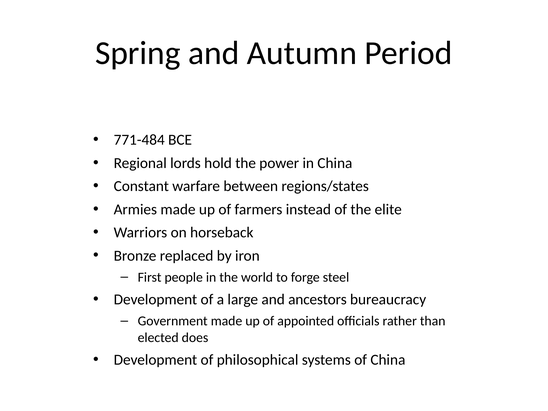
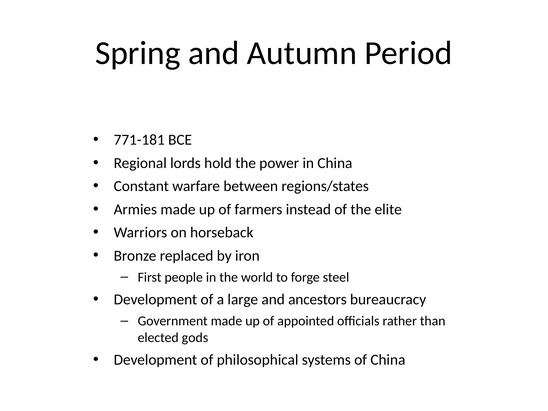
771-484: 771-484 -> 771-181 (139, 140)
does: does -> gods (195, 338)
